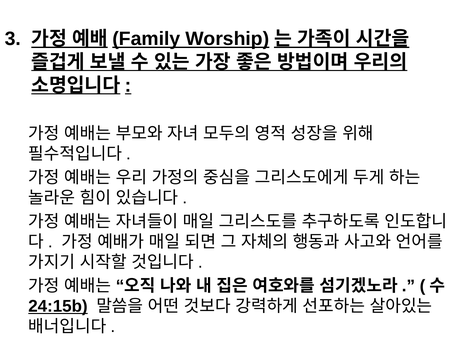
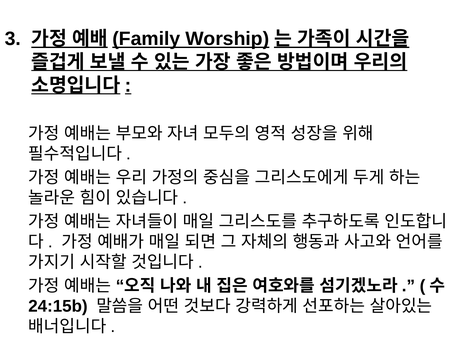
24:15b underline: present -> none (58, 307)
